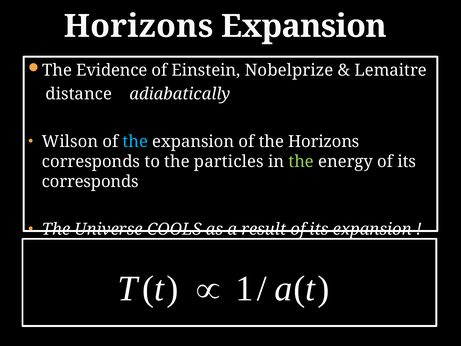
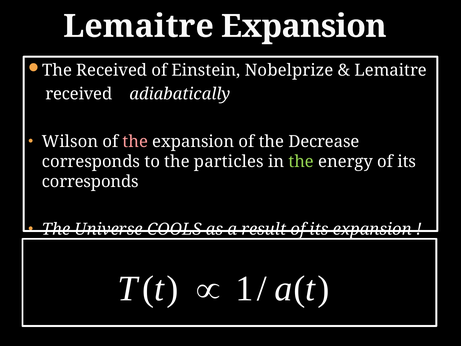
Horizons: Horizons -> Lemaitre (139, 26)
The Evidence: Evidence -> Received (112, 70)
distance: distance -> received (79, 94)
the colour: light blue -> pink (135, 142)
the Horizons: Horizons -> Decrease (324, 142)
